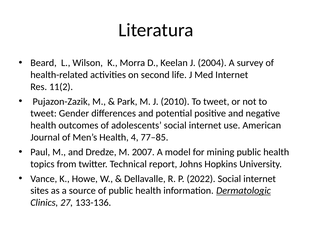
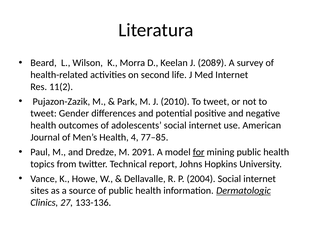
2004: 2004 -> 2089 (212, 63)
2007: 2007 -> 2091 (143, 152)
for underline: none -> present (199, 152)
2022: 2022 -> 2004 (201, 179)
